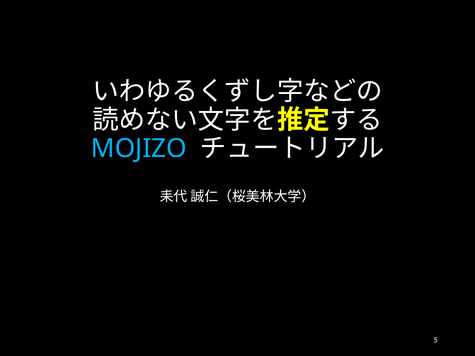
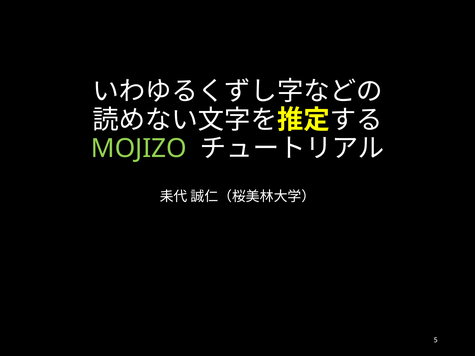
MOJIZO colour: light blue -> light green (139, 149)
